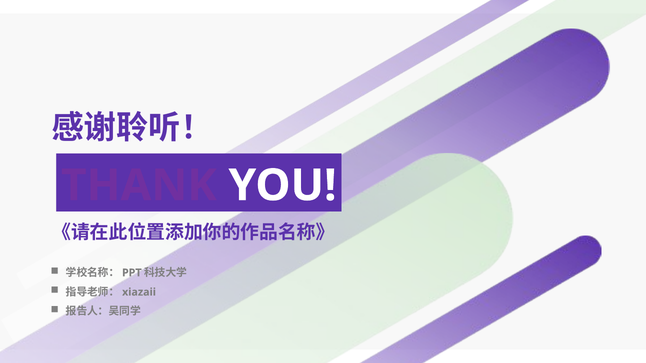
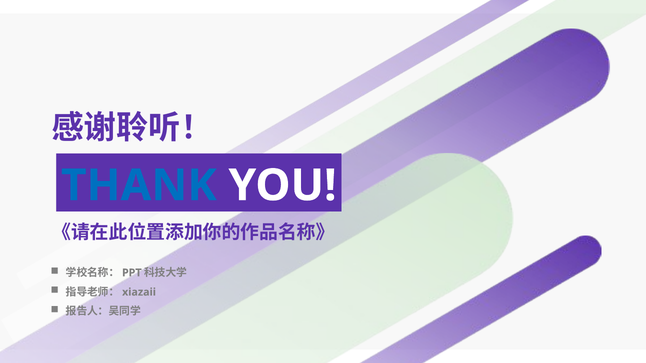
THANK colour: purple -> blue (139, 186)
